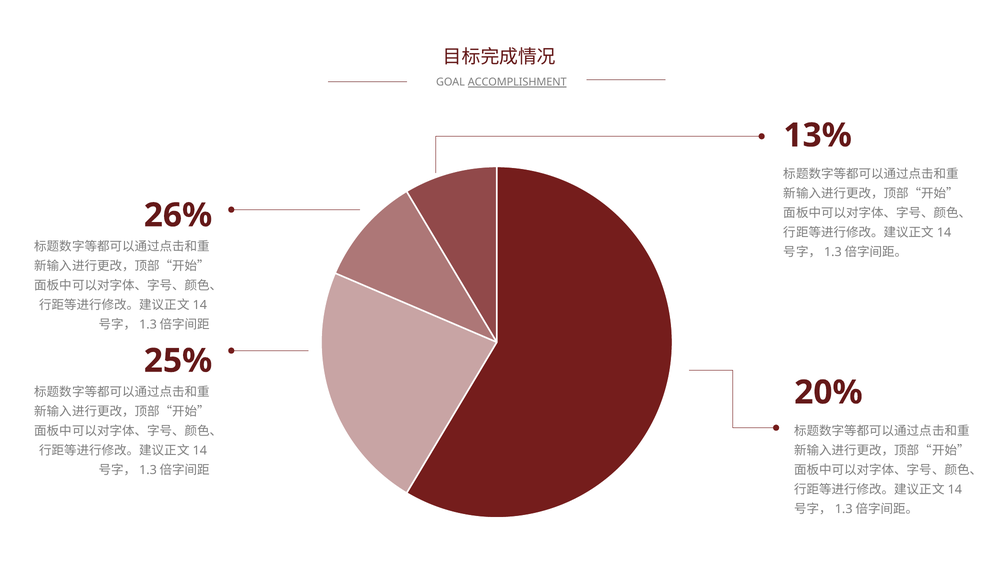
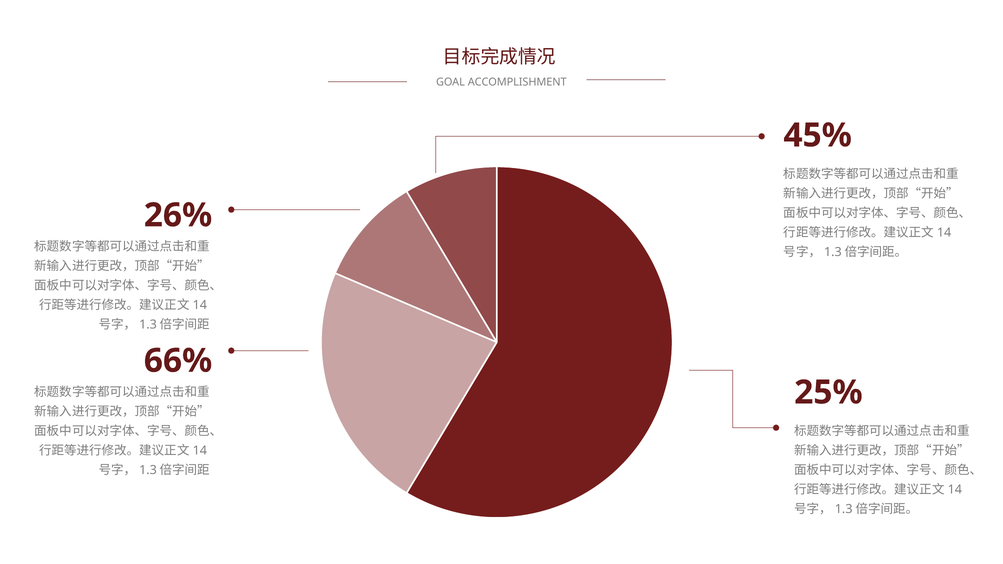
ACCOMPLISHMENT underline: present -> none (517, 82)
13%: 13% -> 45% (818, 135)
25%: 25% -> 66% (178, 361)
20%: 20% -> 25% (828, 393)
